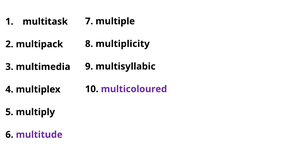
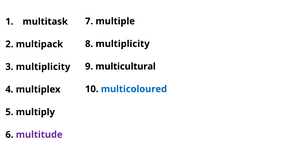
multisyllabic: multisyllabic -> multicultural (126, 66)
3 multimedia: multimedia -> multiplicity (43, 67)
multicoloured colour: purple -> blue (134, 89)
